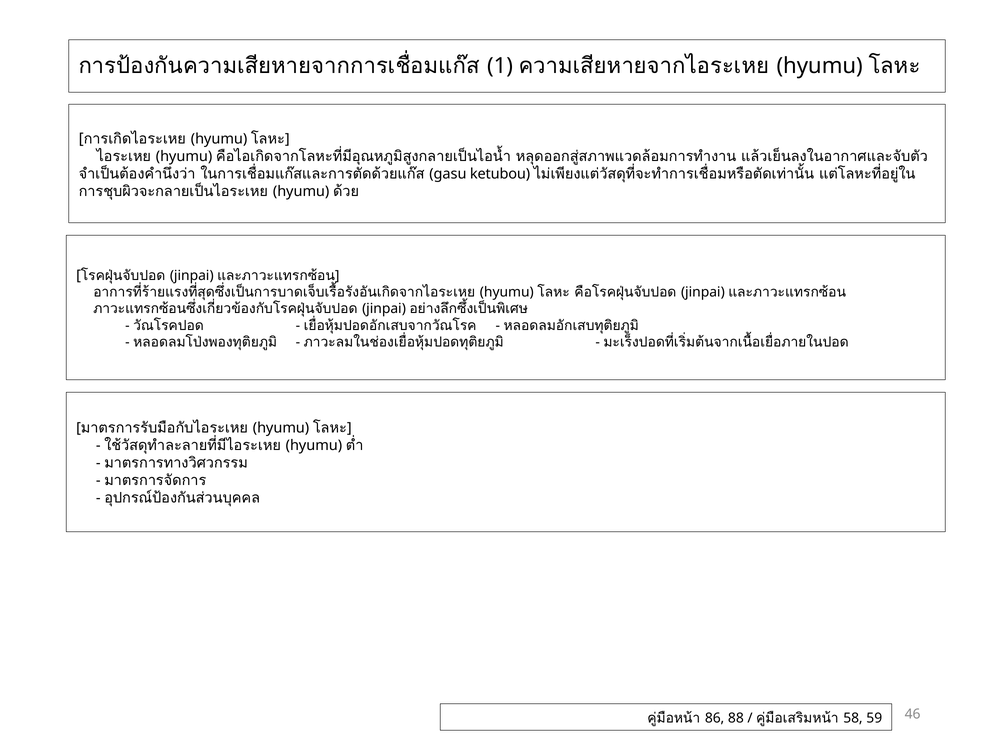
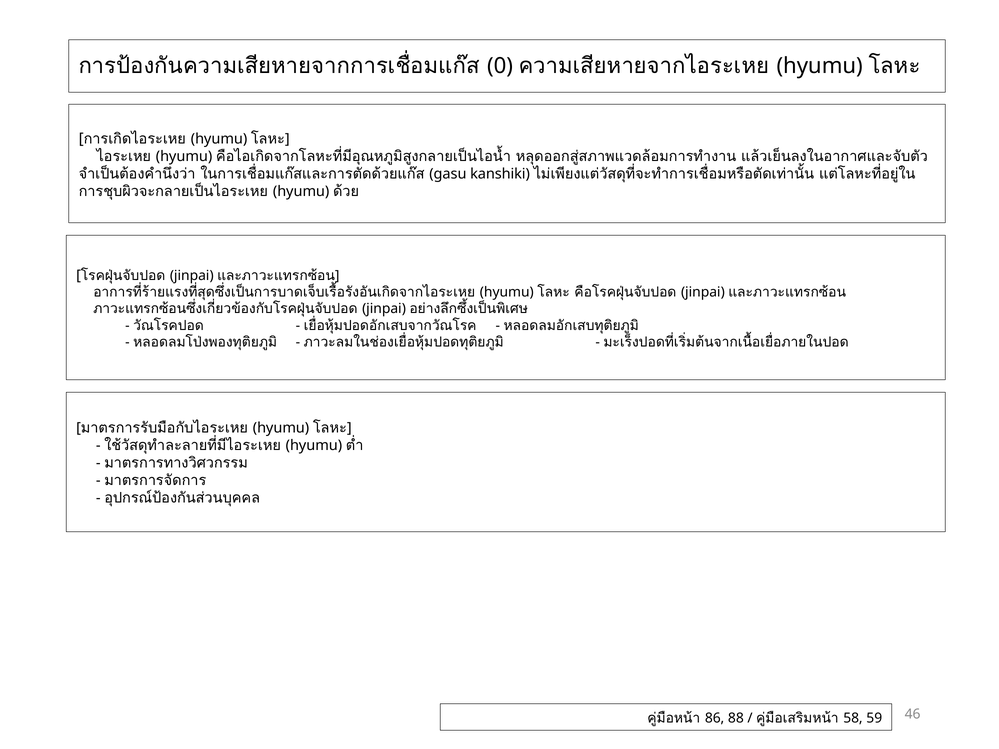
1: 1 -> 0 (500, 66)
ketubou: ketubou -> kanshiki (500, 174)
